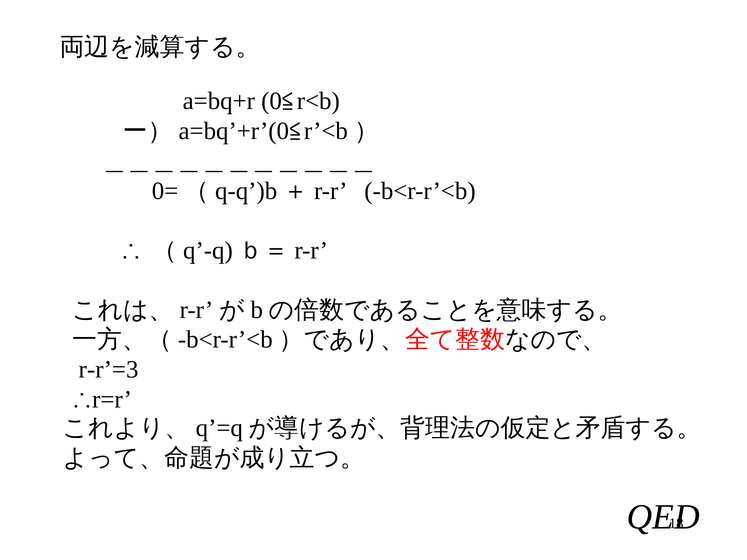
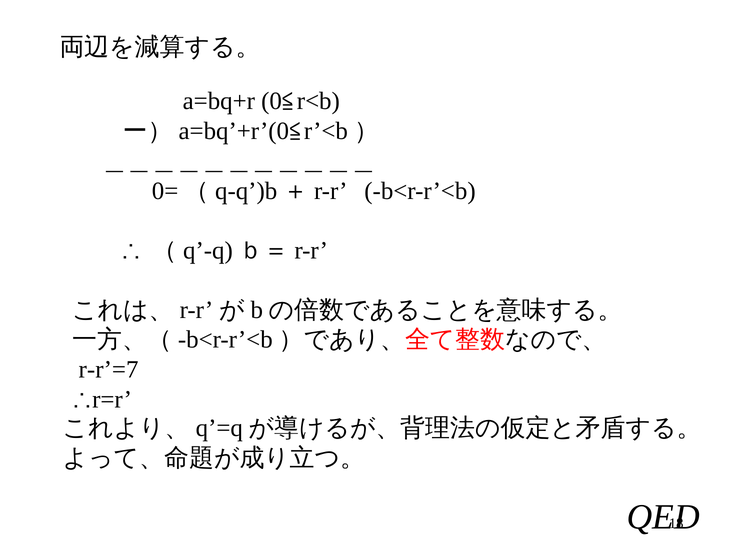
r-r’=3: r-r’=3 -> r-r’=7 (109, 370)
